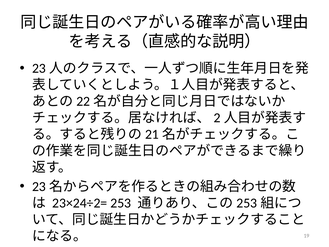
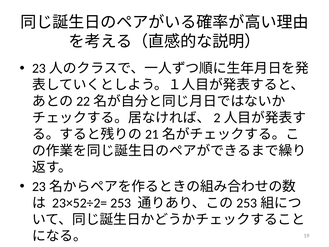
23×24÷2=: 23×24÷2= -> 23×52÷2= (80, 203)
